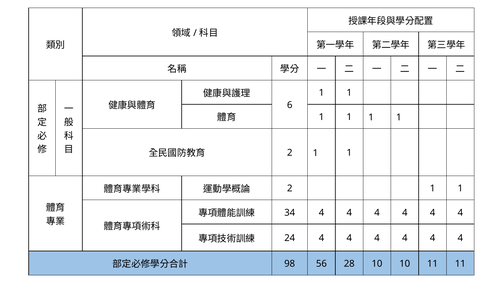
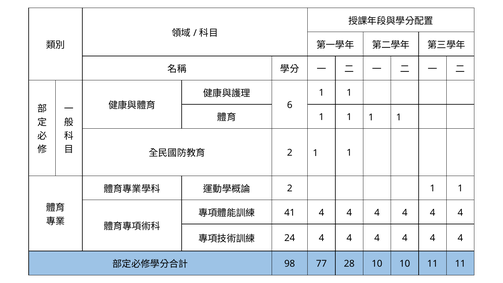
34: 34 -> 41 (290, 213)
56: 56 -> 77 (321, 264)
